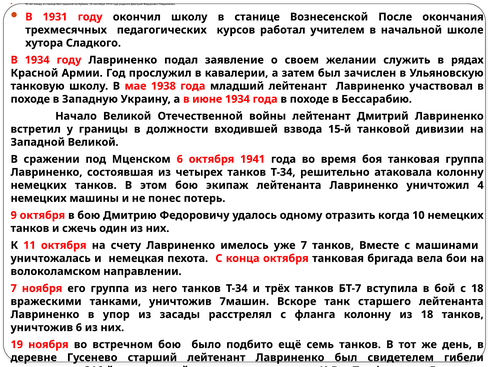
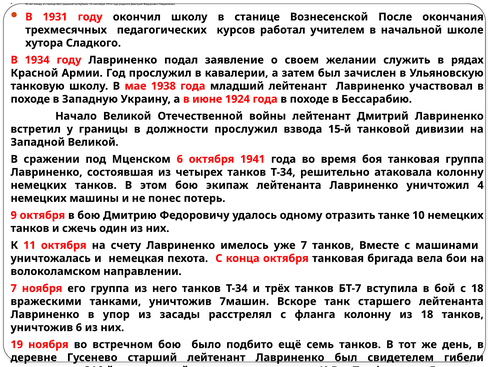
июне 1934: 1934 -> 1924 (237, 99)
должности входившей: входившей -> прослужил (246, 129)
когда: когда -> танке (394, 215)
